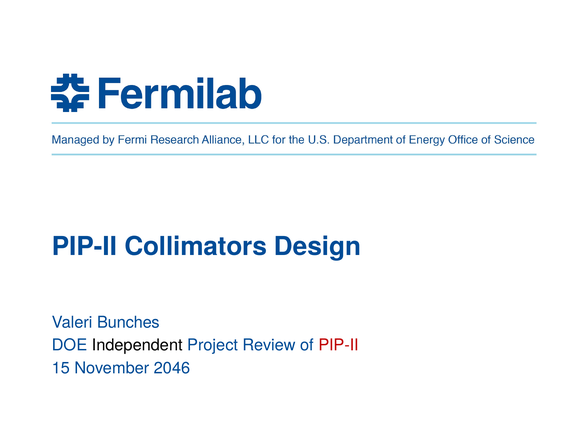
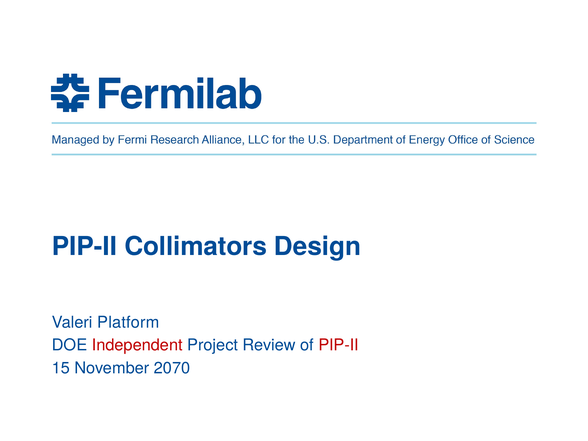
Bunches: Bunches -> Platform (128, 322)
Independent colour: black -> red (137, 345)
2046: 2046 -> 2070 (172, 368)
